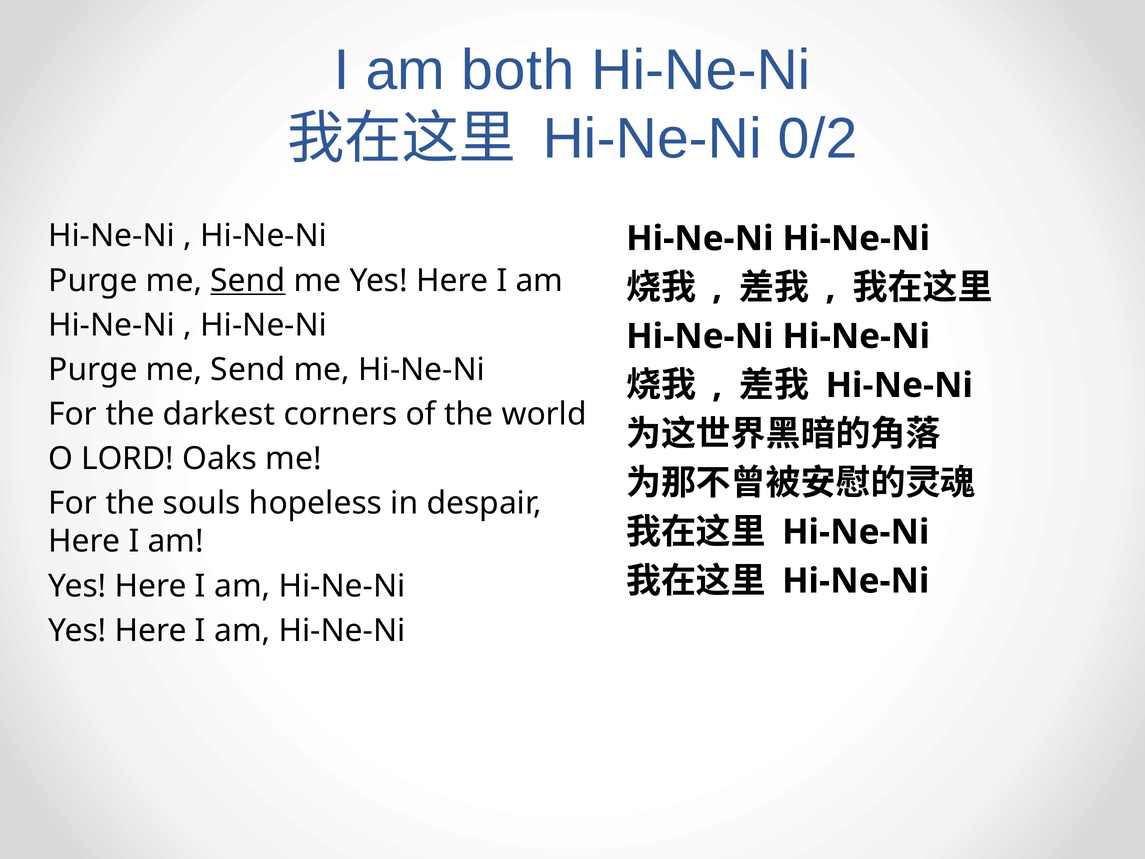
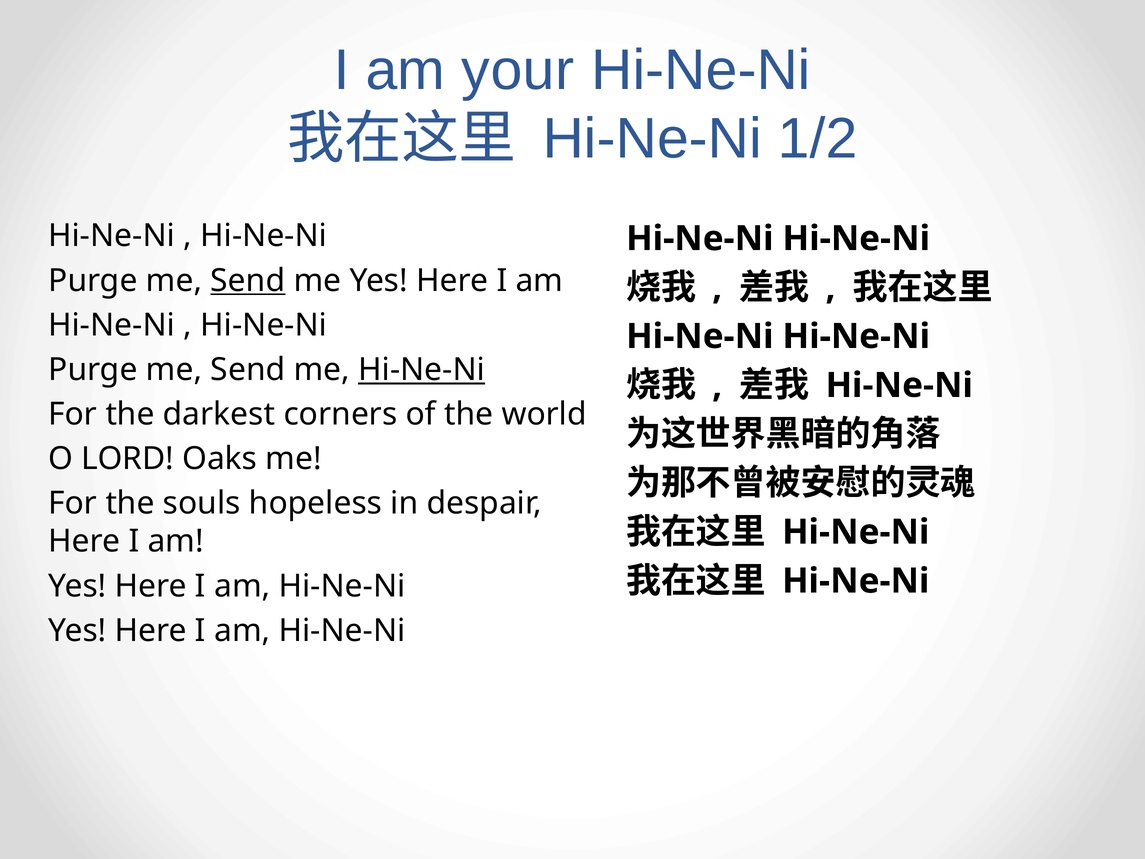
both: both -> your (518, 70)
0/2: 0/2 -> 1/2 (818, 139)
Hi-Ne-Ni underline: none -> present (422, 370)
